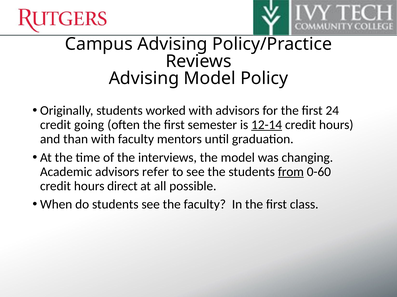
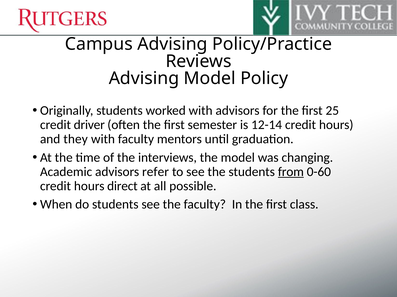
24: 24 -> 25 (332, 111)
going: going -> driver (89, 125)
12-14 underline: present -> none (267, 125)
than: than -> they (76, 139)
